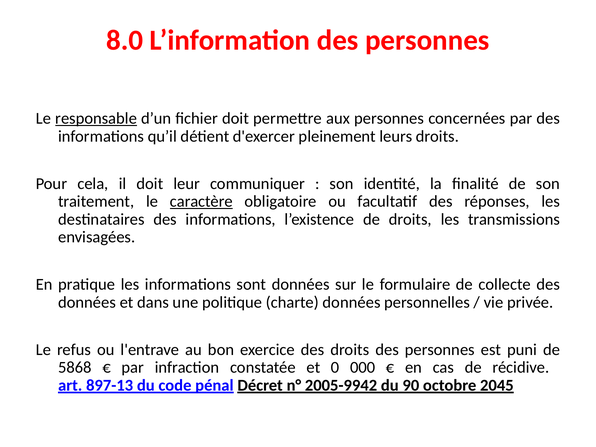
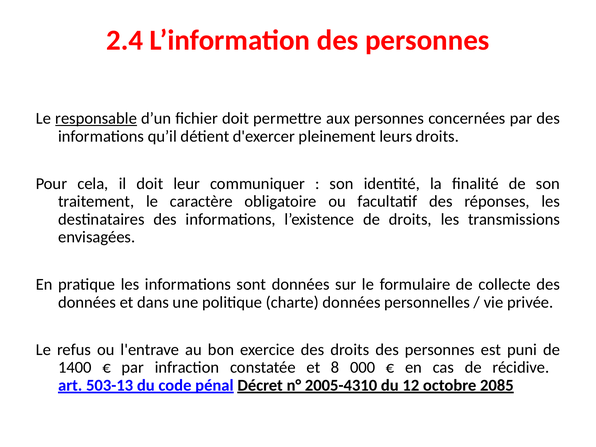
8.0: 8.0 -> 2.4 (125, 40)
caractère underline: present -> none (201, 201)
5868: 5868 -> 1400 (75, 368)
0: 0 -> 8 (335, 368)
897-13: 897-13 -> 503-13 (110, 385)
2005-9942: 2005-9942 -> 2005-4310 (341, 385)
90: 90 -> 12 (411, 385)
2045: 2045 -> 2085 (497, 385)
